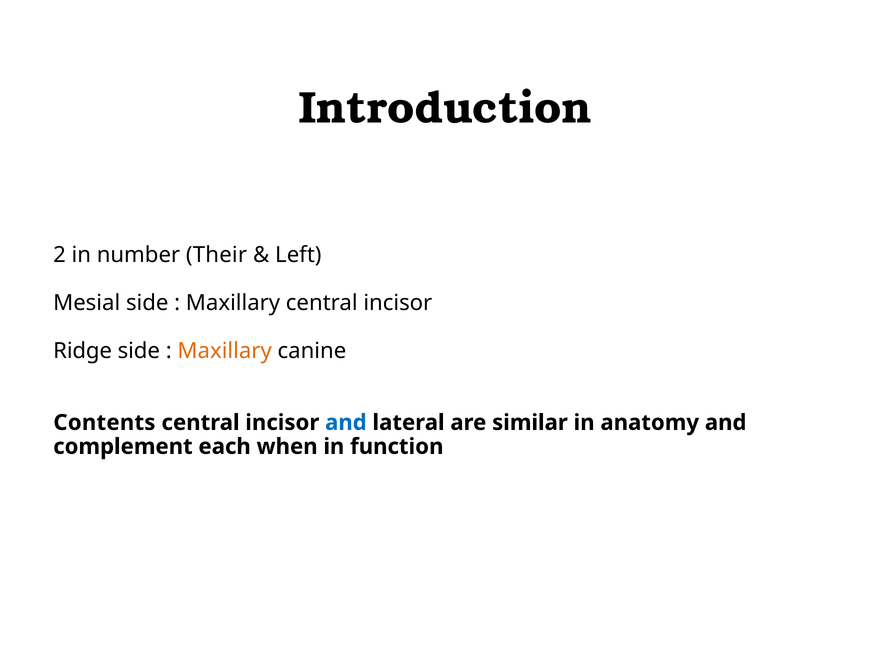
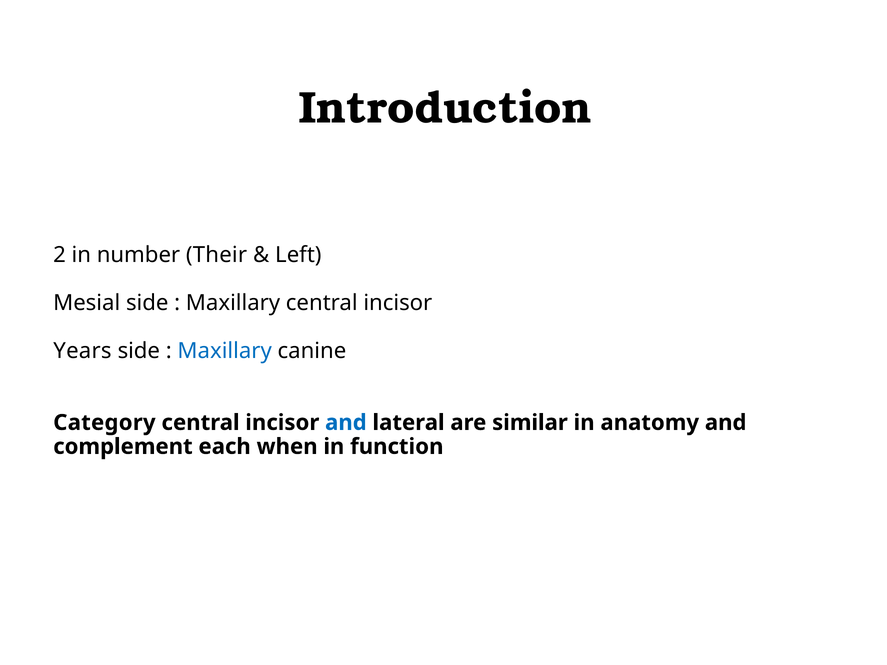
Ridge: Ridge -> Years (82, 351)
Maxillary colour: orange -> blue (225, 351)
Contents: Contents -> Category (104, 423)
